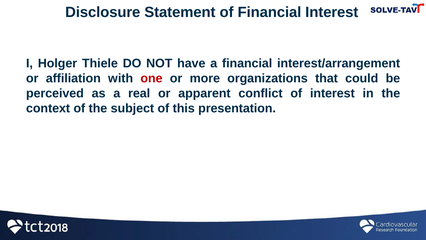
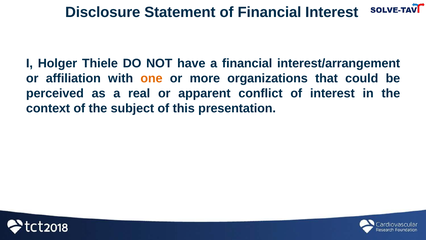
one colour: red -> orange (151, 78)
